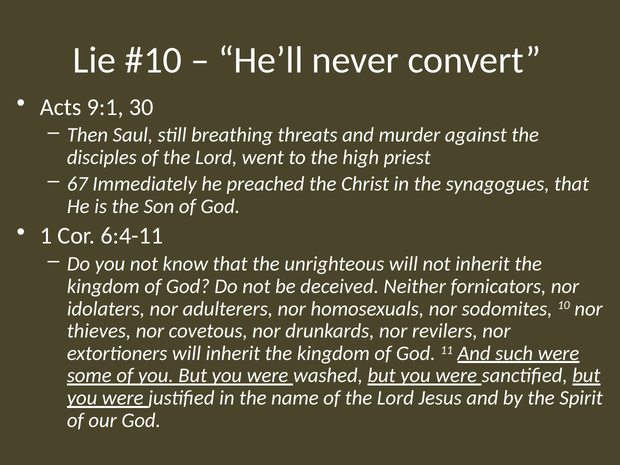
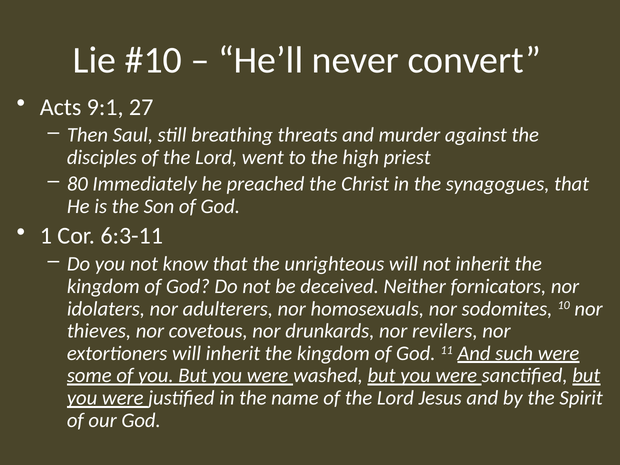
30: 30 -> 27 (141, 107)
67: 67 -> 80 (77, 184)
6:4-11: 6:4-11 -> 6:3-11 (132, 236)
